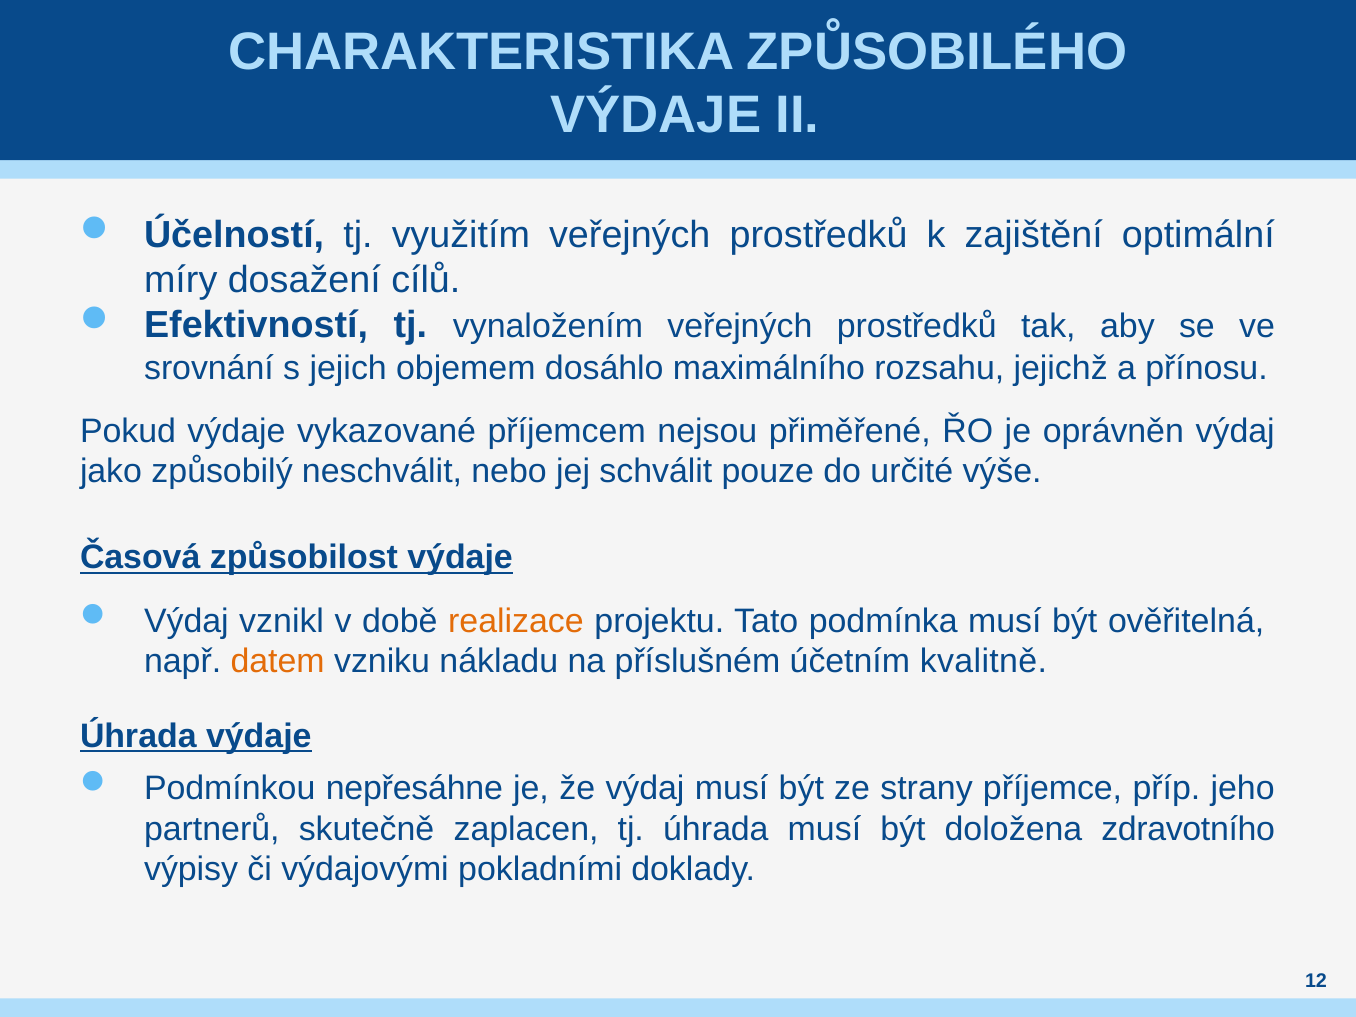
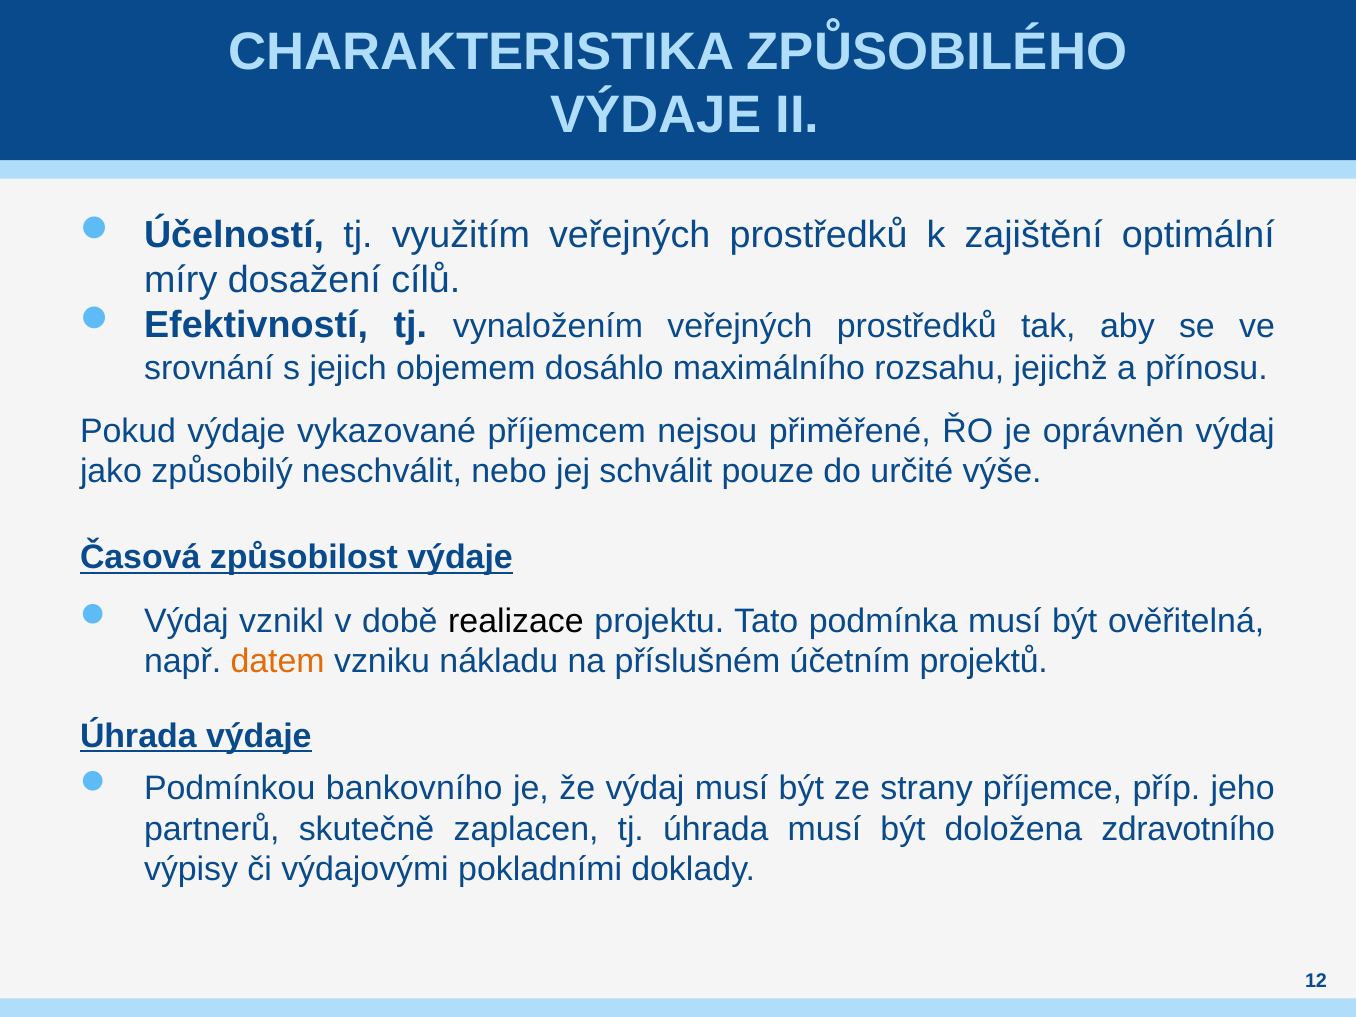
realizace colour: orange -> black (516, 621)
kvalitně: kvalitně -> projektů (984, 662)
nepřesáhne: nepřesáhne -> bankovního (414, 788)
